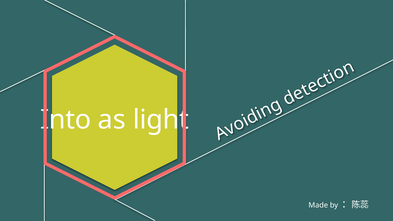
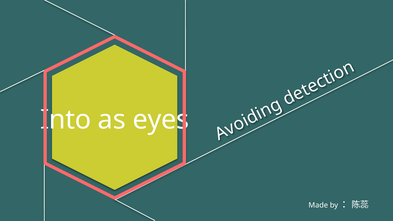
light: light -> eyes (161, 120)
